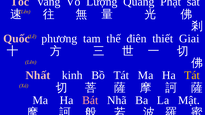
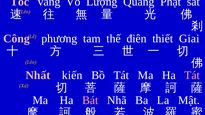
Quốc: Quốc -> Công (16, 39)
kinh: kinh -> kiến (72, 76)
Tát colour: yellow -> pink (192, 76)
